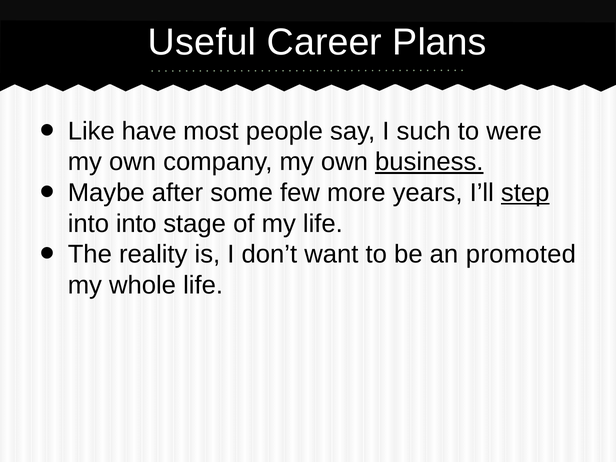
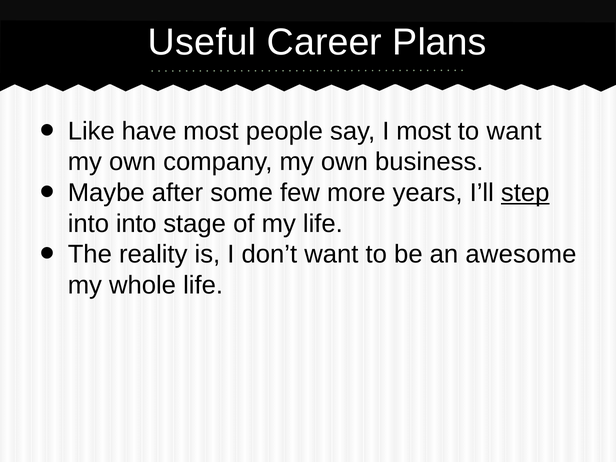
I such: such -> most (424, 131)
to were: were -> want (514, 131)
business underline: present -> none (429, 162)
promoted: promoted -> awesome (521, 254)
